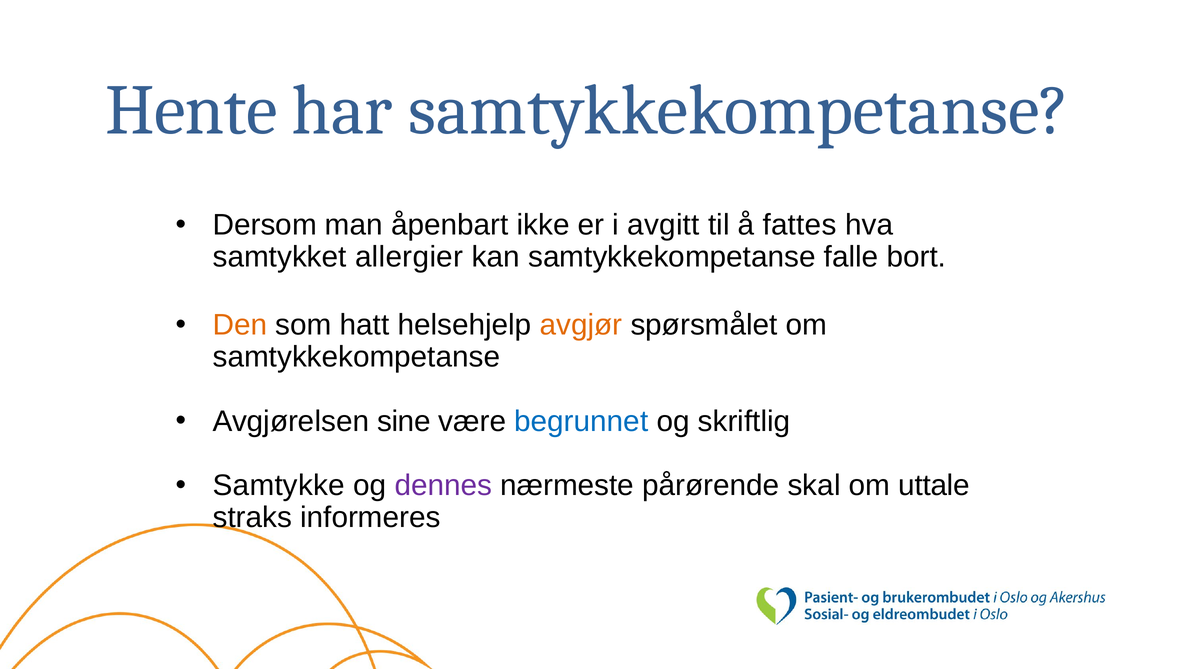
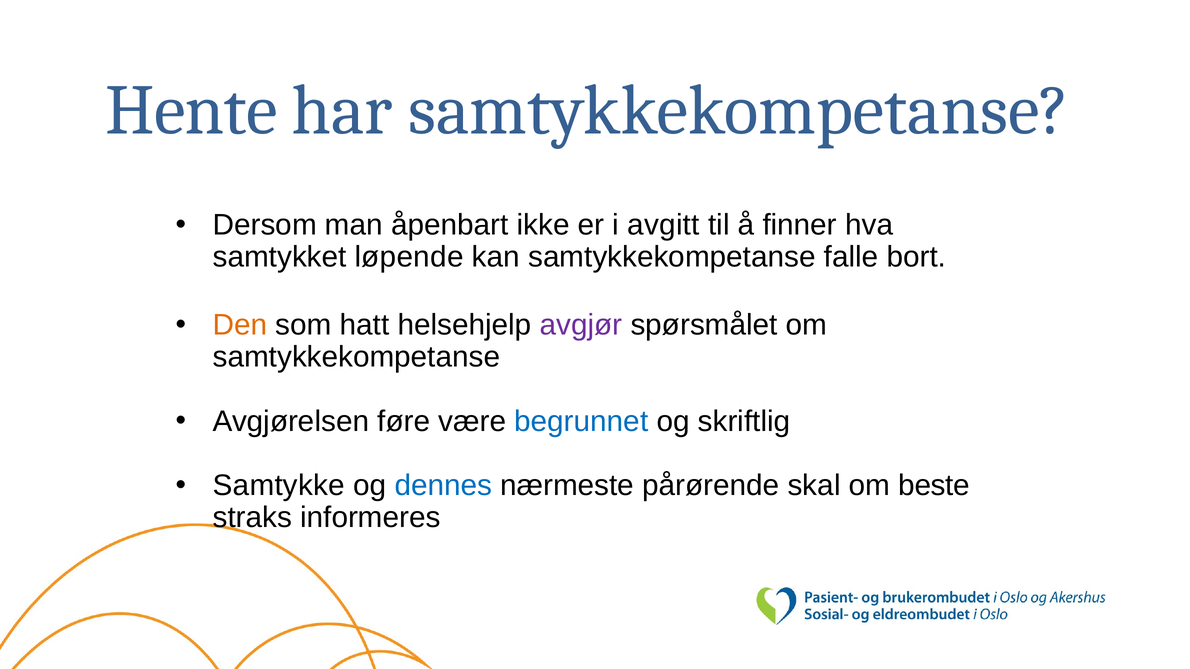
fattes: fattes -> finner (800, 225)
allergier: allergier -> løpende (409, 257)
avgjør colour: orange -> purple (581, 325)
sine: sine -> føre (404, 422)
dennes colour: purple -> blue (443, 486)
uttale: uttale -> beste (934, 486)
